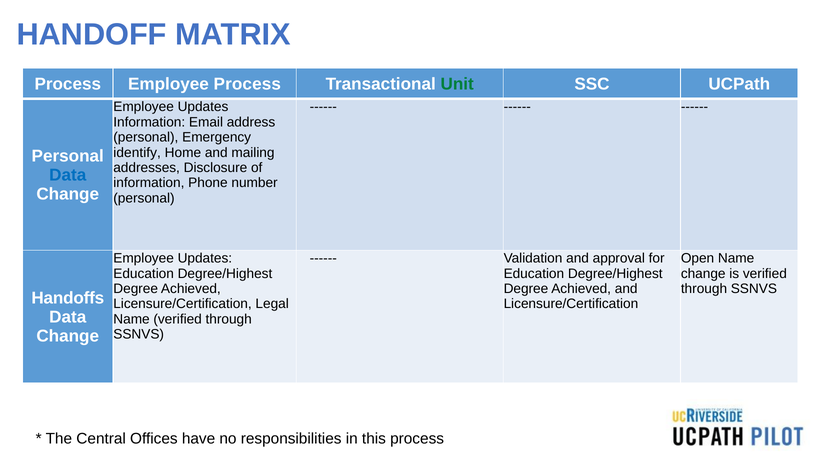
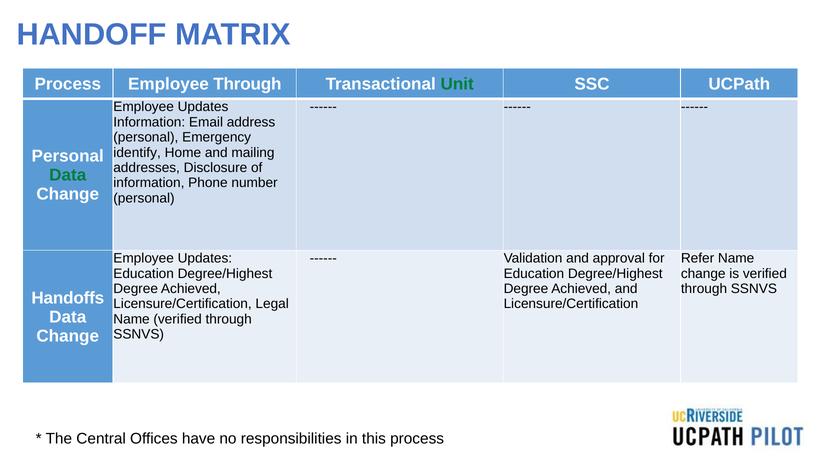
Employee Process: Process -> Through (247, 84)
Data colour: blue -> green (68, 175)
Open: Open -> Refer (698, 259)
